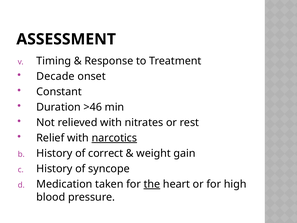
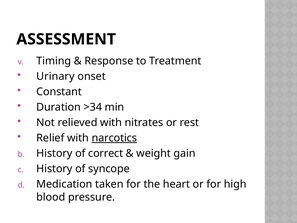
Decade: Decade -> Urinary (55, 76)
>46: >46 -> >34 (93, 107)
the underline: present -> none (152, 184)
